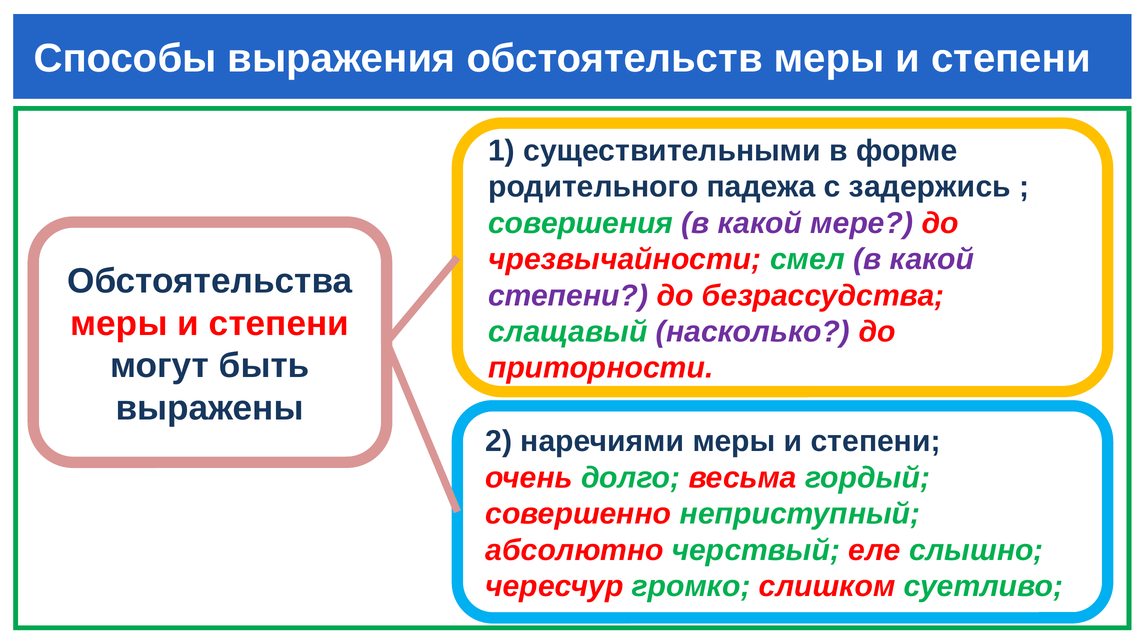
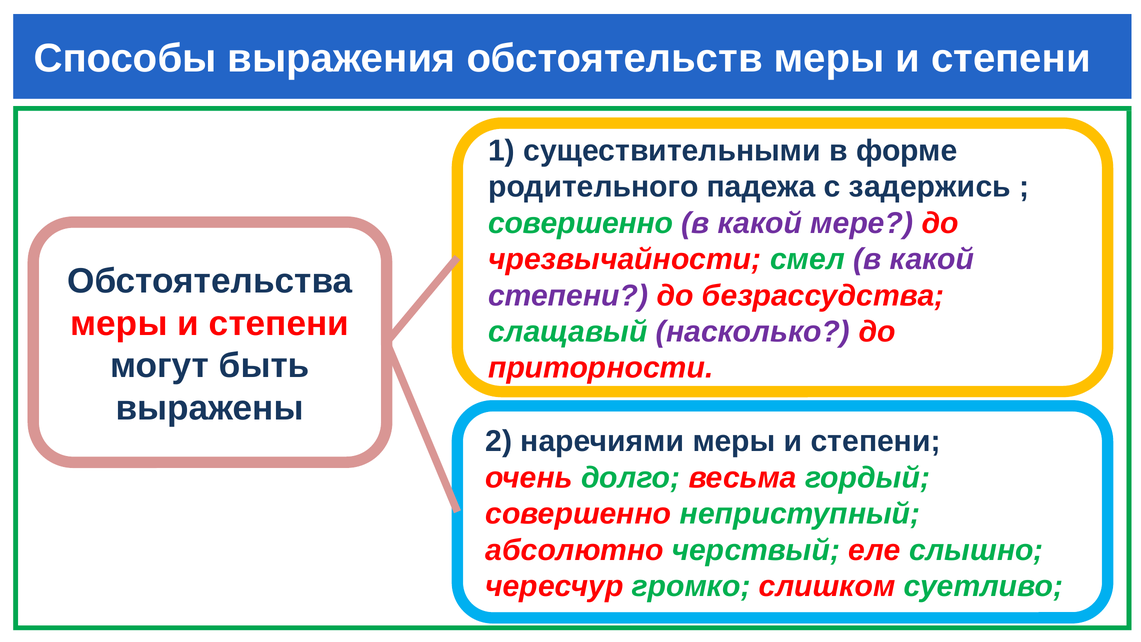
совершения: совершения -> совершенно (581, 223)
